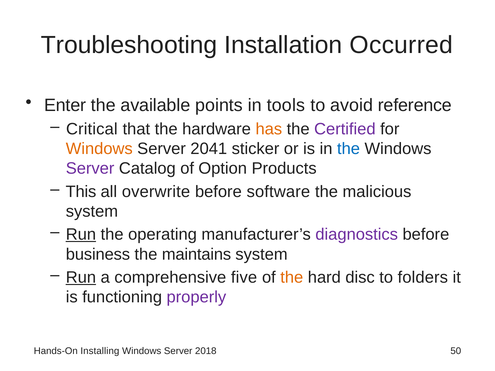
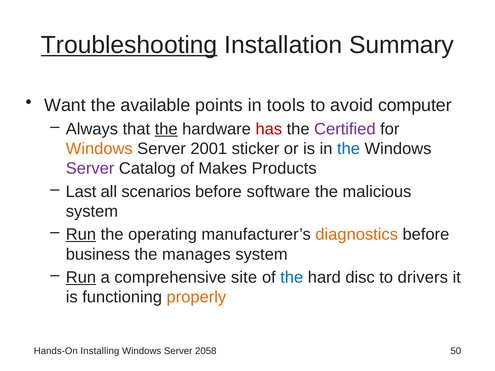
Troubleshooting underline: none -> present (129, 45)
Occurred: Occurred -> Summary (402, 45)
Enter: Enter -> Want (65, 105)
reference: reference -> computer (415, 105)
Critical: Critical -> Always (92, 129)
the underline: none -> present (166, 129)
has colour: orange -> red (269, 129)
2041: 2041 -> 2001 (209, 149)
Option: Option -> Makes (223, 169)
This: This -> Last (81, 192)
overwrite: overwrite -> scenarios (156, 192)
diagnostics colour: purple -> orange (357, 235)
maintains: maintains -> manages (196, 254)
five: five -> site (244, 278)
the colour: orange -> blue (292, 278)
folders: folders -> drivers (423, 278)
properly colour: purple -> orange (196, 297)
2018: 2018 -> 2058 (206, 351)
